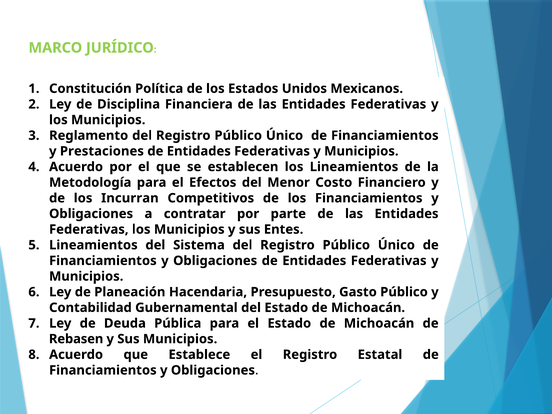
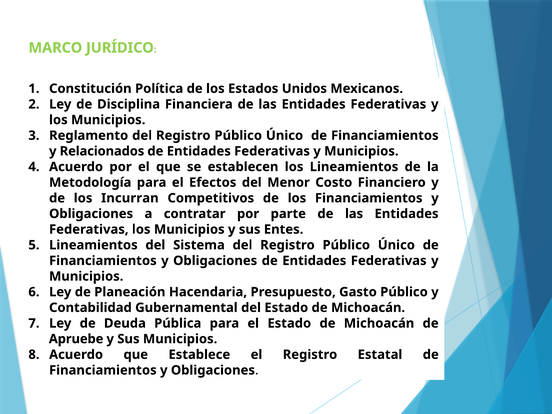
Prestaciones: Prestaciones -> Relacionados (102, 151)
Rebasen: Rebasen -> Apruebe (76, 339)
